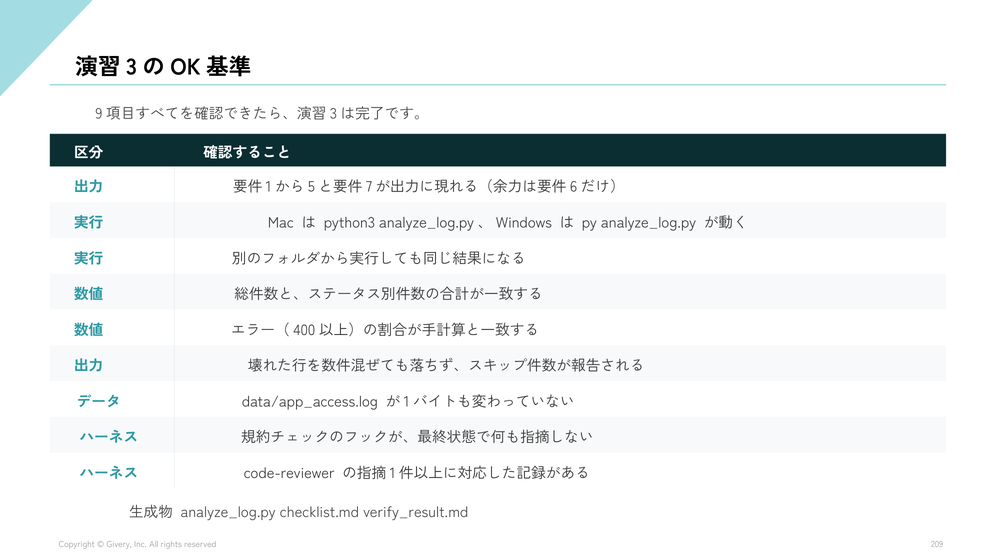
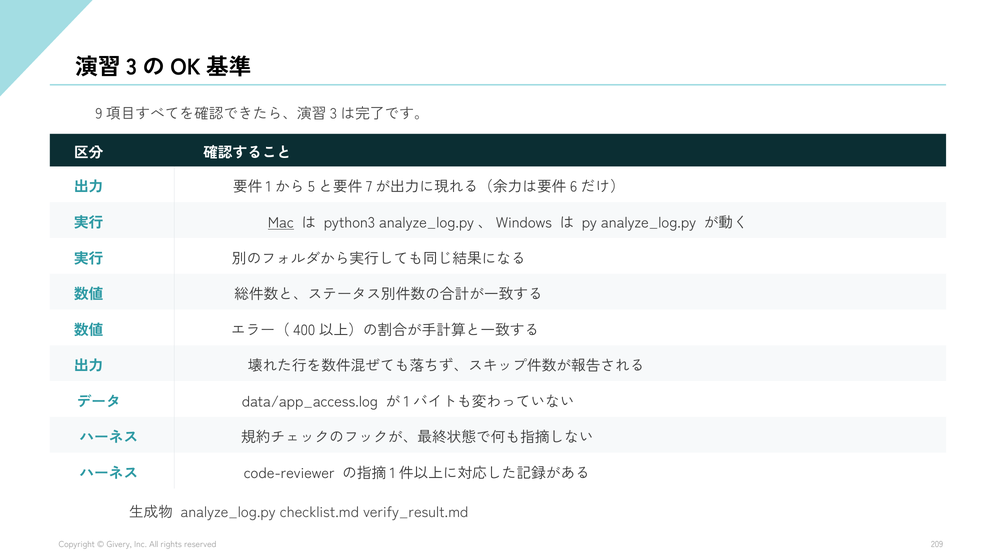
Mac underline: none -> present (281, 223)
